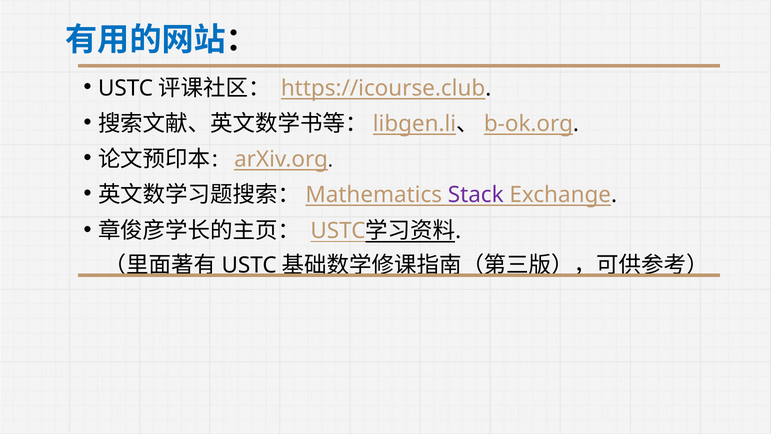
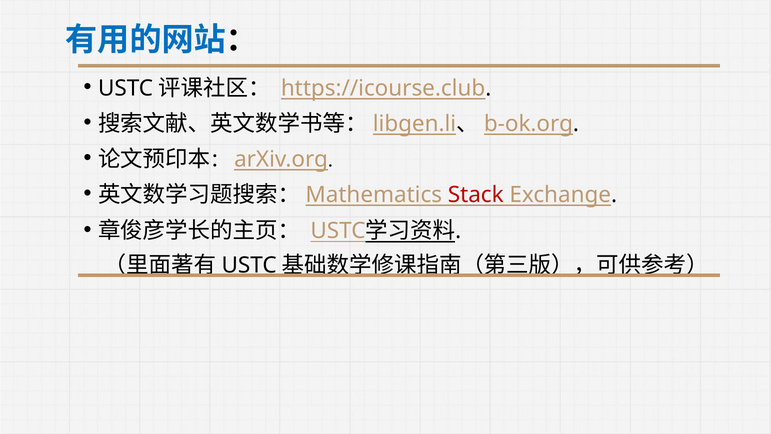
Stack colour: purple -> red (476, 195)
